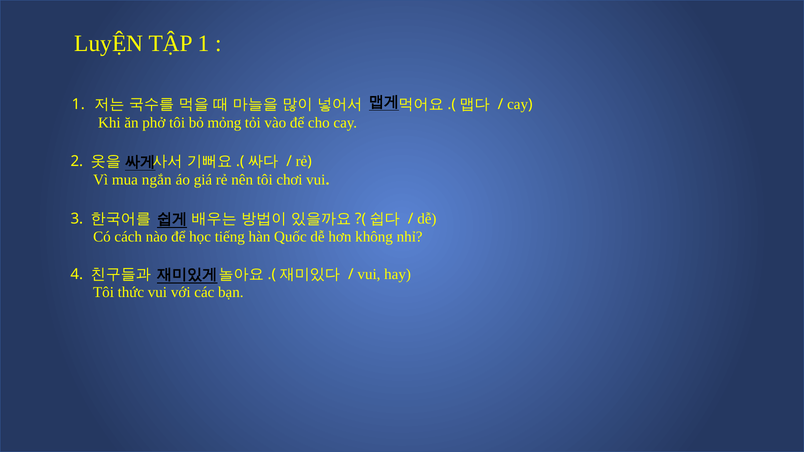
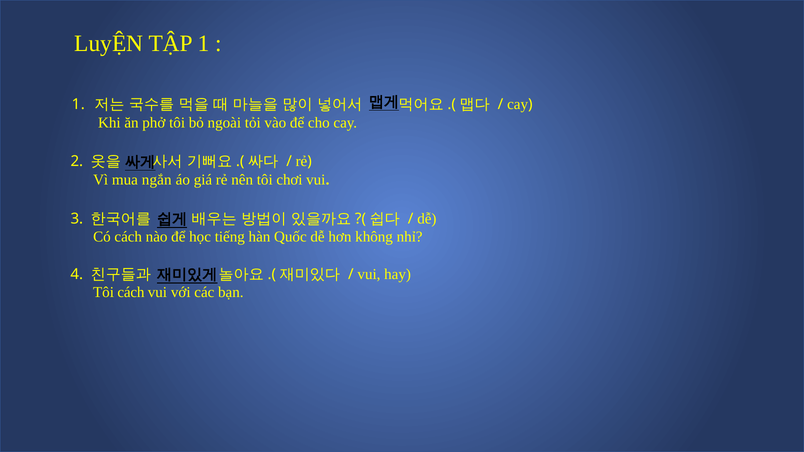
mỏng: mỏng -> ngoài (224, 123)
Tôi thức: thức -> cách (131, 292)
